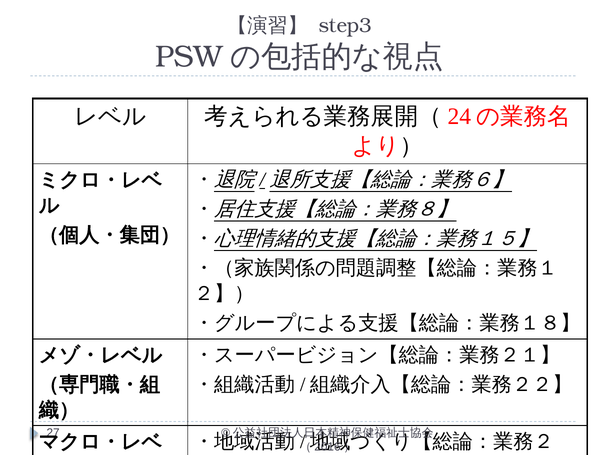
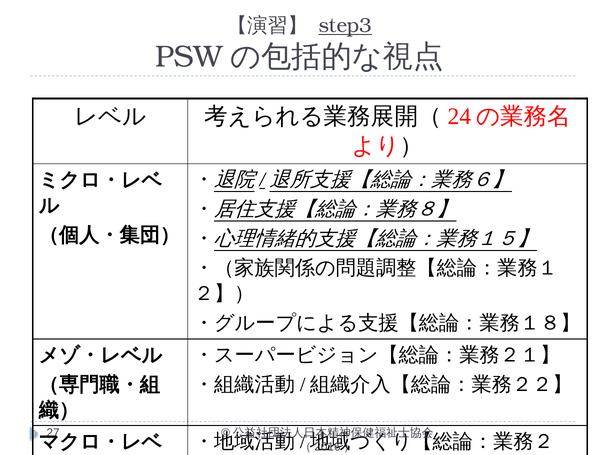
step3 underline: none -> present (345, 26)
